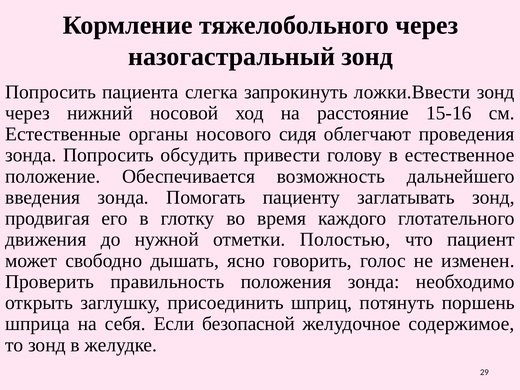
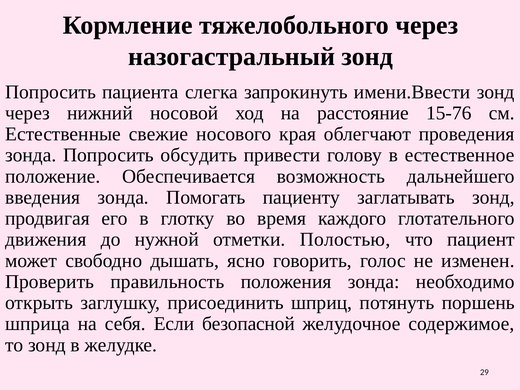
ложки.Ввести: ложки.Ввести -> имени.Ввести (412, 92)
15-16: 15-16 -> 15-76 (449, 113)
органы: органы -> свежие (159, 134)
сидя: сидя -> края (298, 134)
